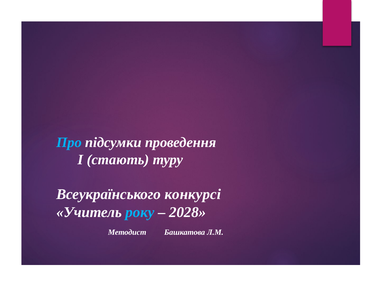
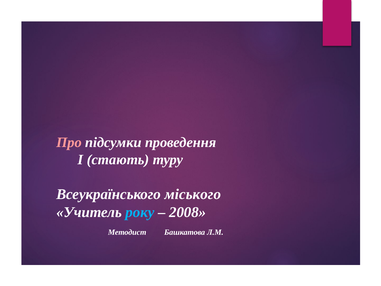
Про colour: light blue -> pink (69, 142)
конкурсі: конкурсі -> міського (193, 194)
2028: 2028 -> 2008 (188, 212)
